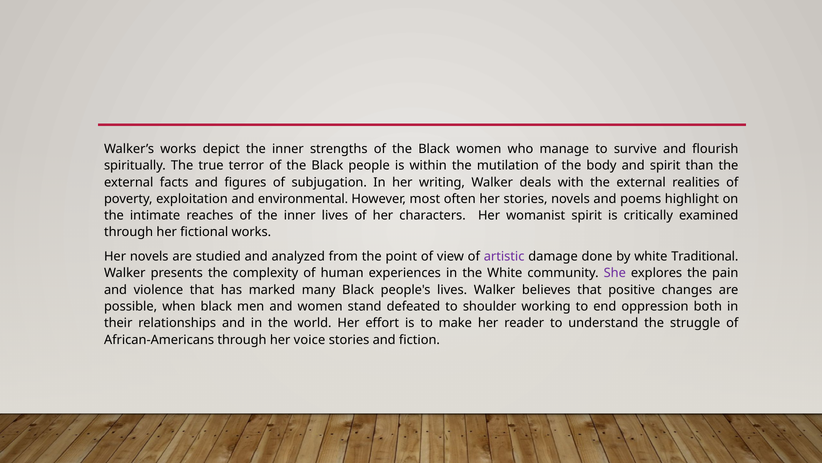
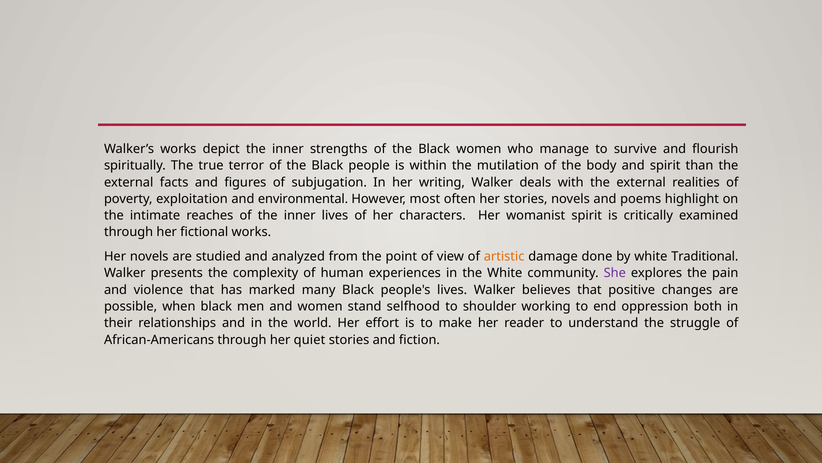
artistic colour: purple -> orange (504, 256)
defeated: defeated -> selfhood (413, 306)
voice: voice -> quiet (310, 339)
